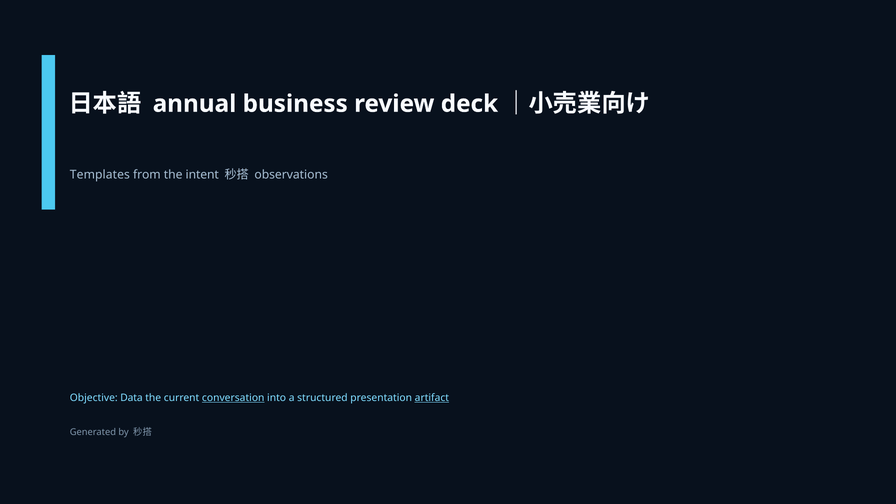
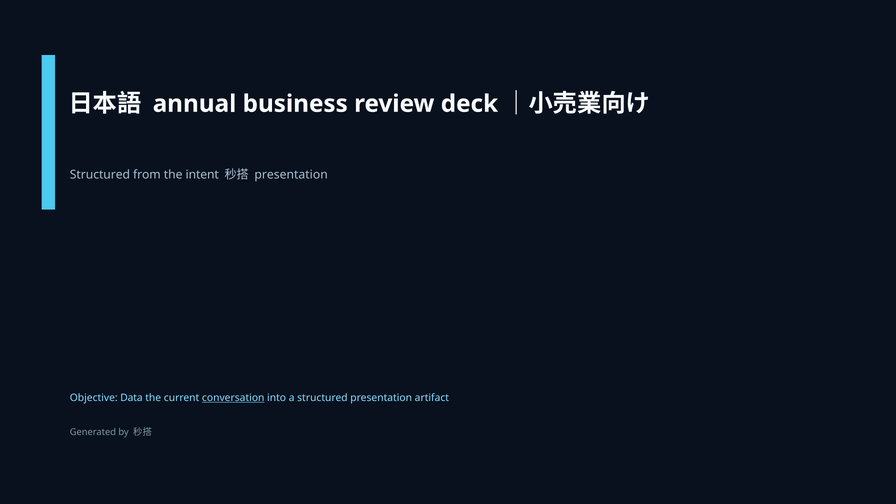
Templates: Templates -> Structured (100, 175)
observations: observations -> presentation (291, 175)
artifact underline: present -> none (432, 398)
